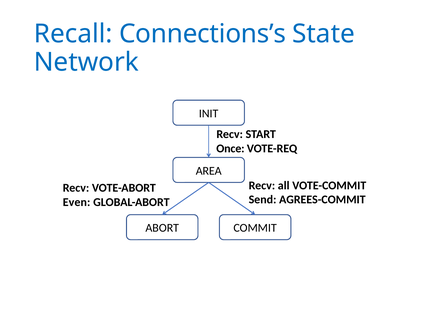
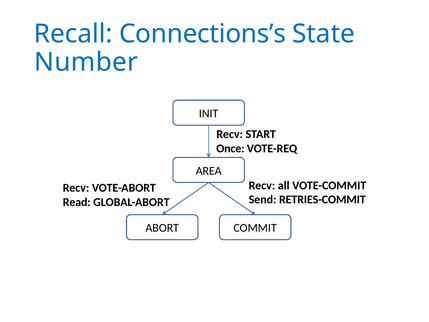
Network: Network -> Number (86, 62)
AGREES-COMMIT: AGREES-COMMIT -> RETRIES-COMMIT (322, 200)
Even: Even -> Read (77, 202)
